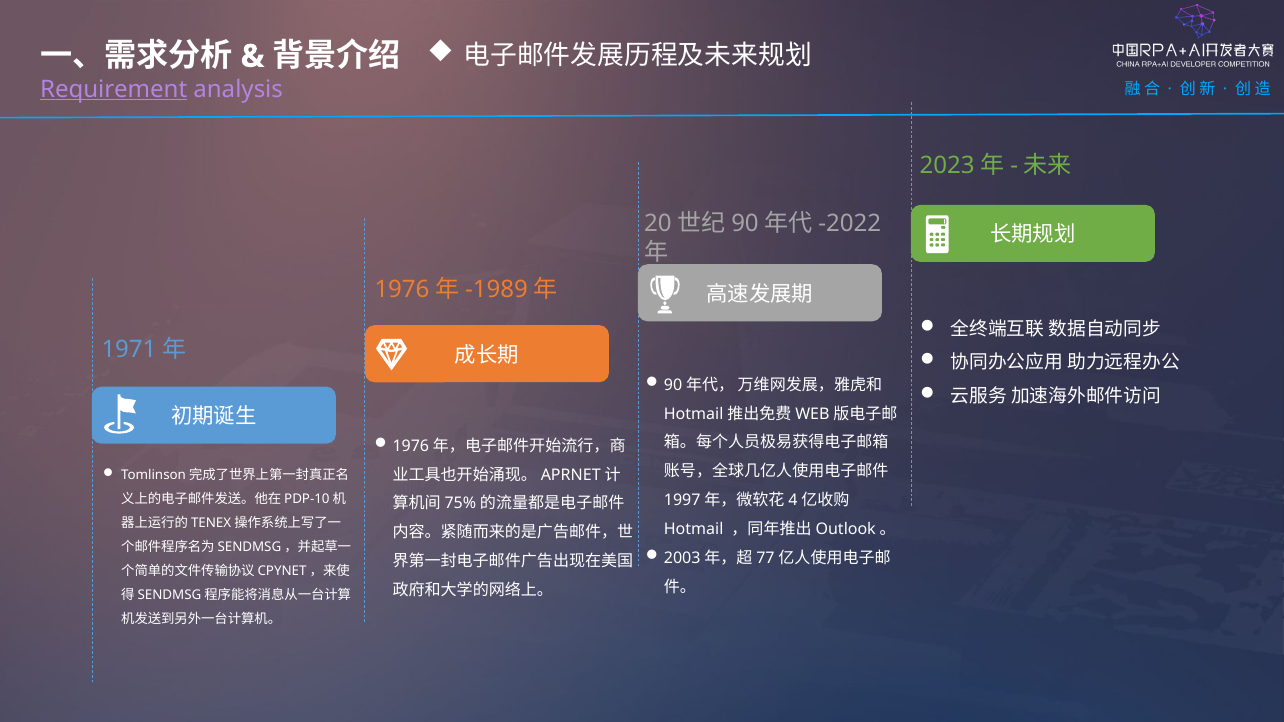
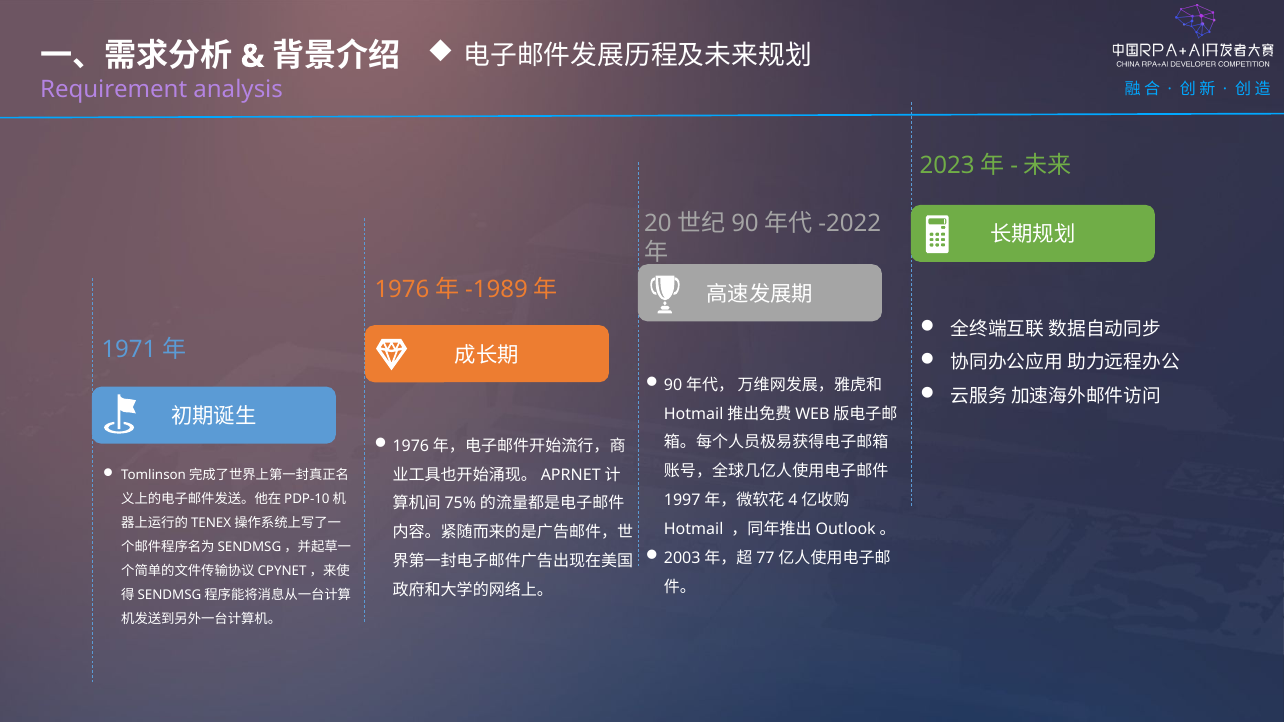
Requirement underline: present -> none (114, 89)
